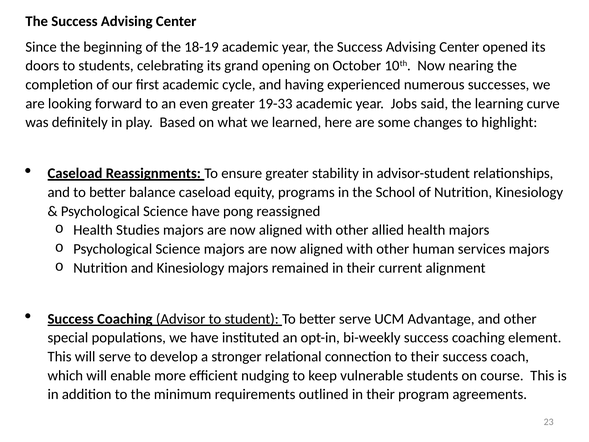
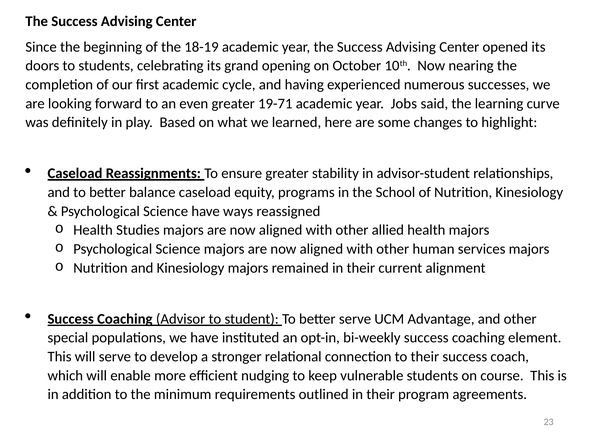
19-33: 19-33 -> 19-71 (275, 104)
pong: pong -> ways (238, 211)
